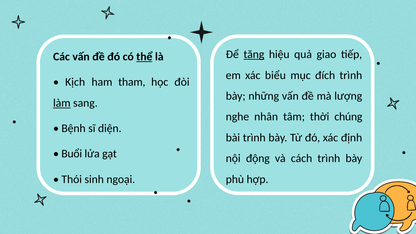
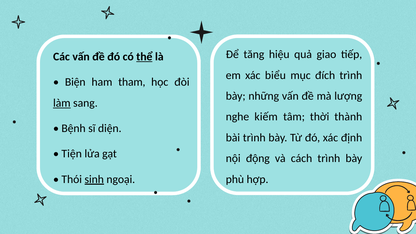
tăng underline: present -> none (254, 54)
Kịch: Kịch -> Biện (75, 82)
nhân: nhân -> kiếm (266, 117)
chúng: chúng -> thành (348, 117)
Buổi: Buổi -> Tiện (72, 154)
sinh underline: none -> present (94, 179)
